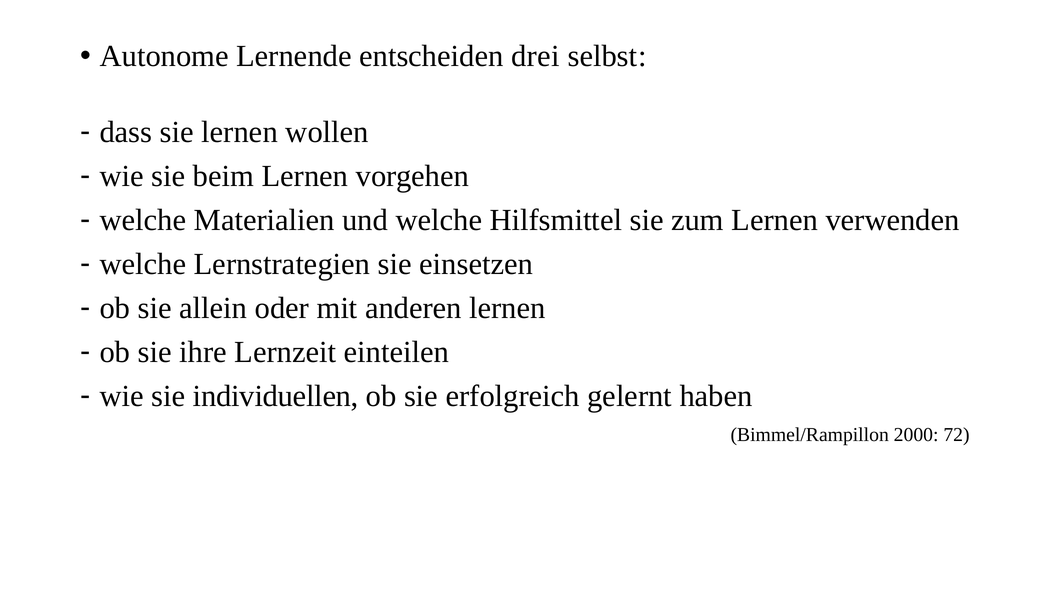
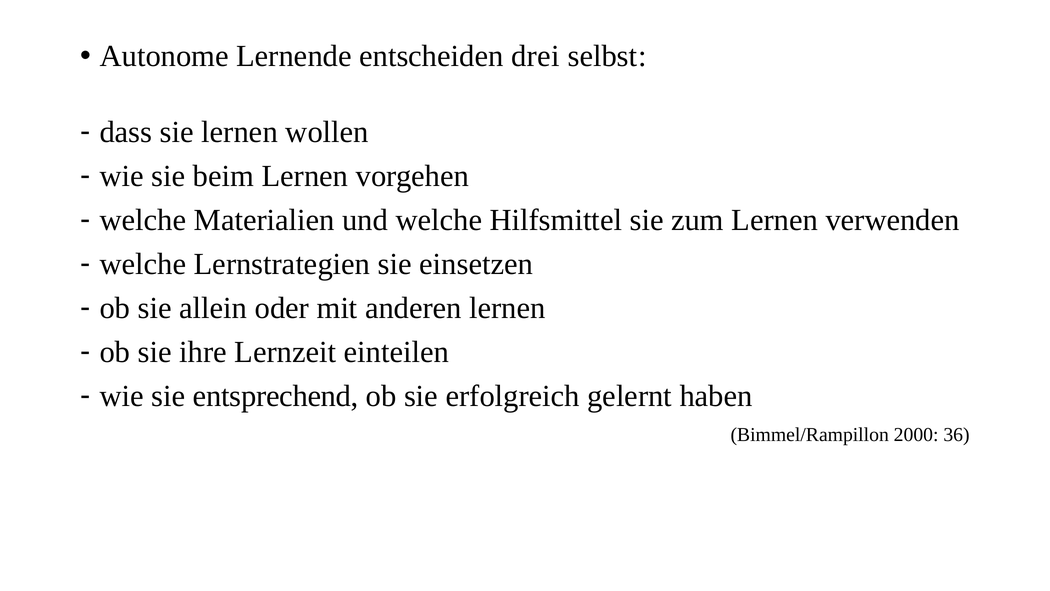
individuellen: individuellen -> entsprechend (276, 396)
72: 72 -> 36 (957, 434)
